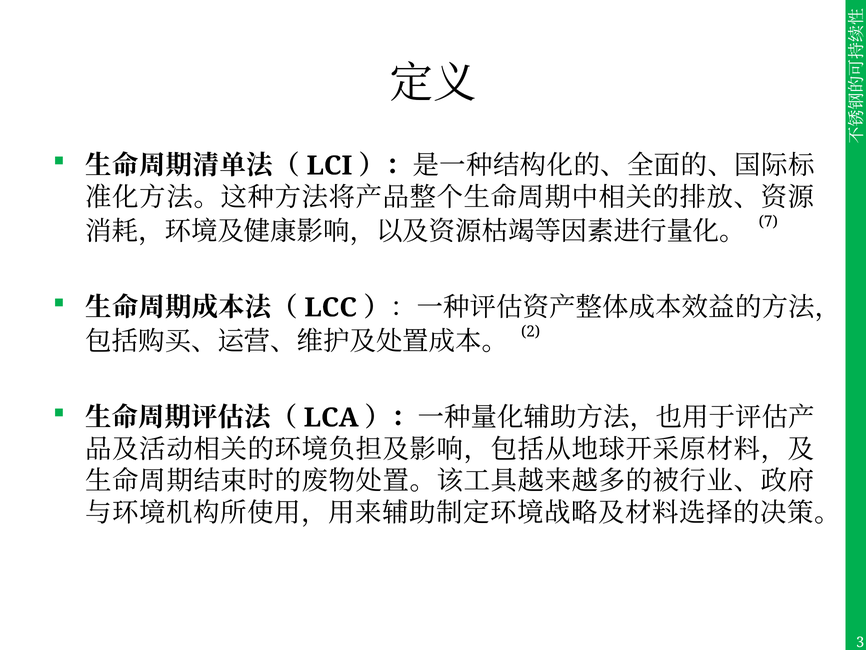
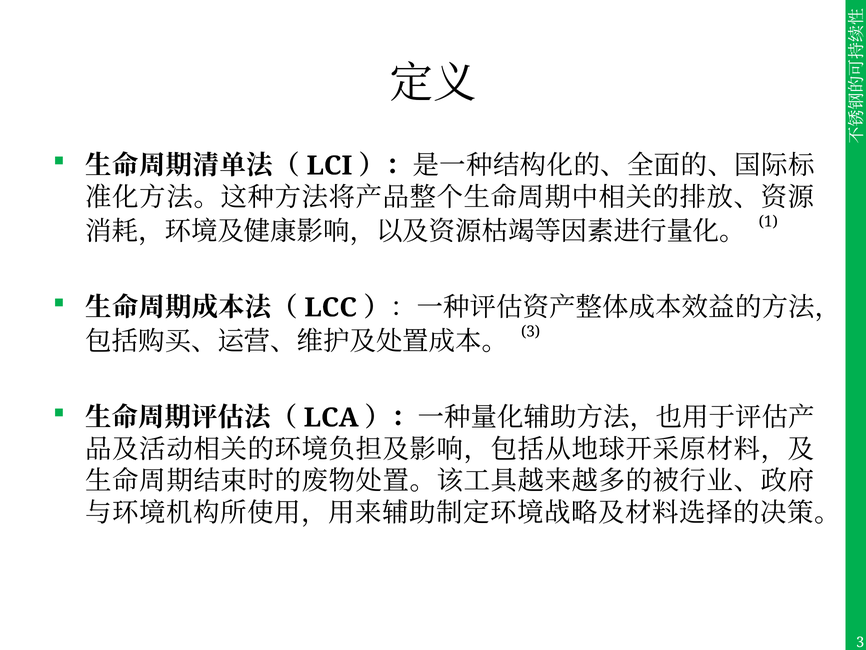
7: 7 -> 1 (768, 222)
2: 2 -> 3 (531, 332)
